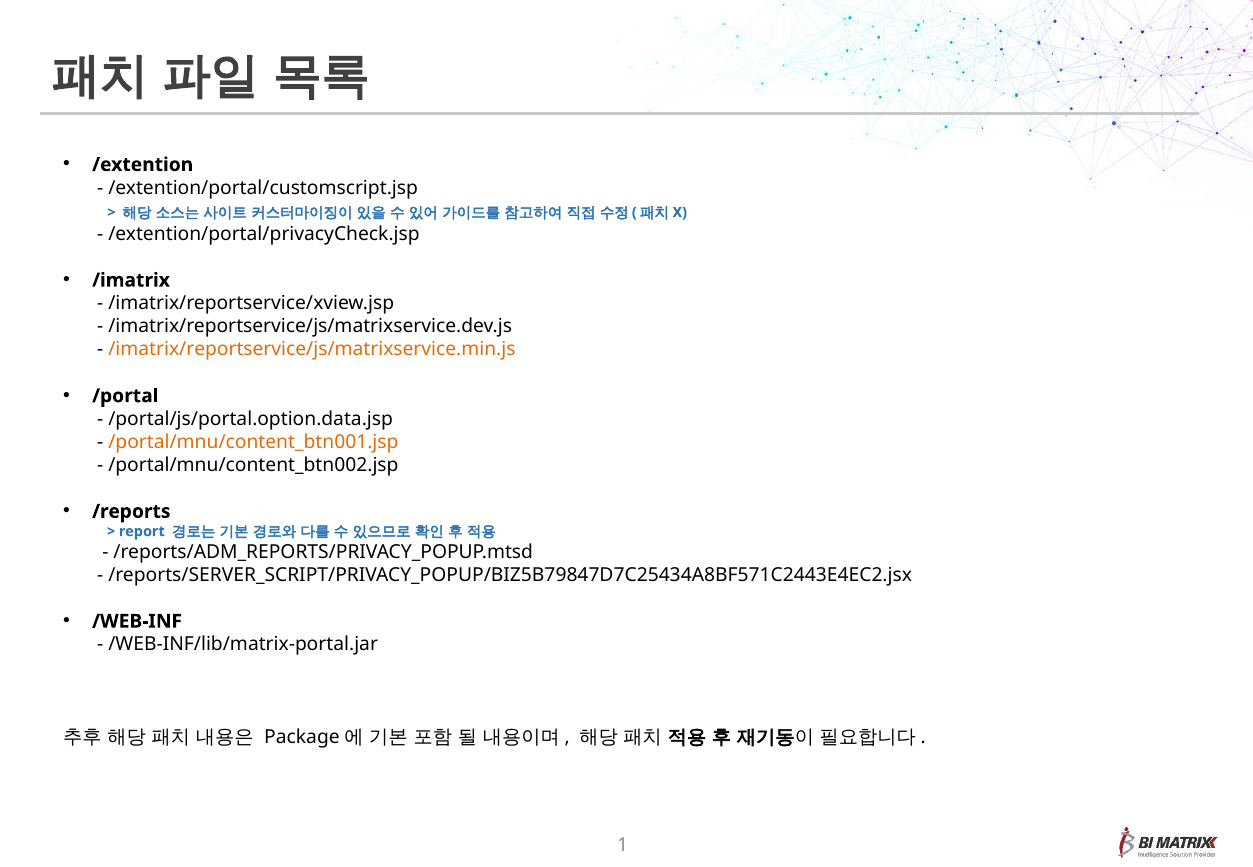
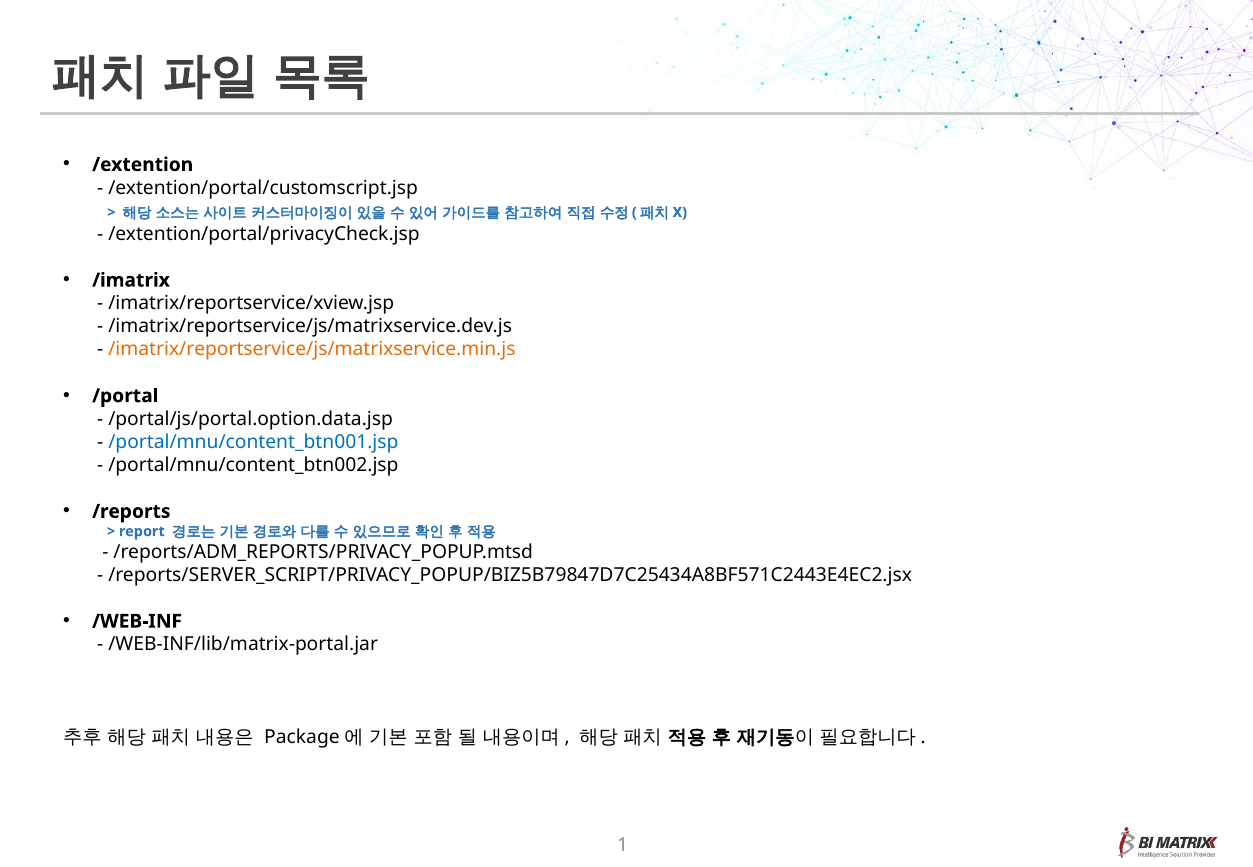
/portal/mnu/content_btn001.jsp colour: orange -> blue (253, 442)
